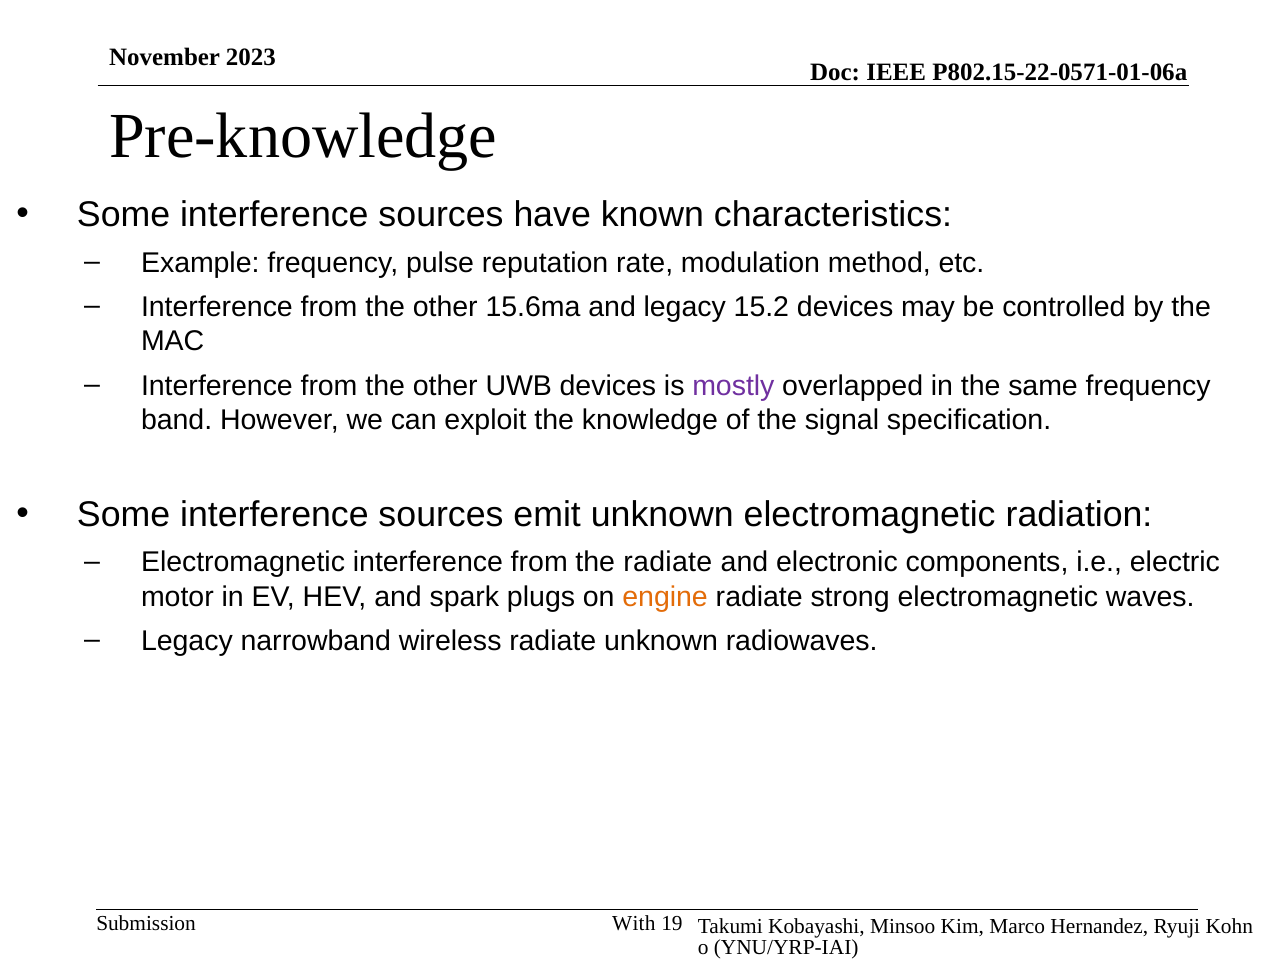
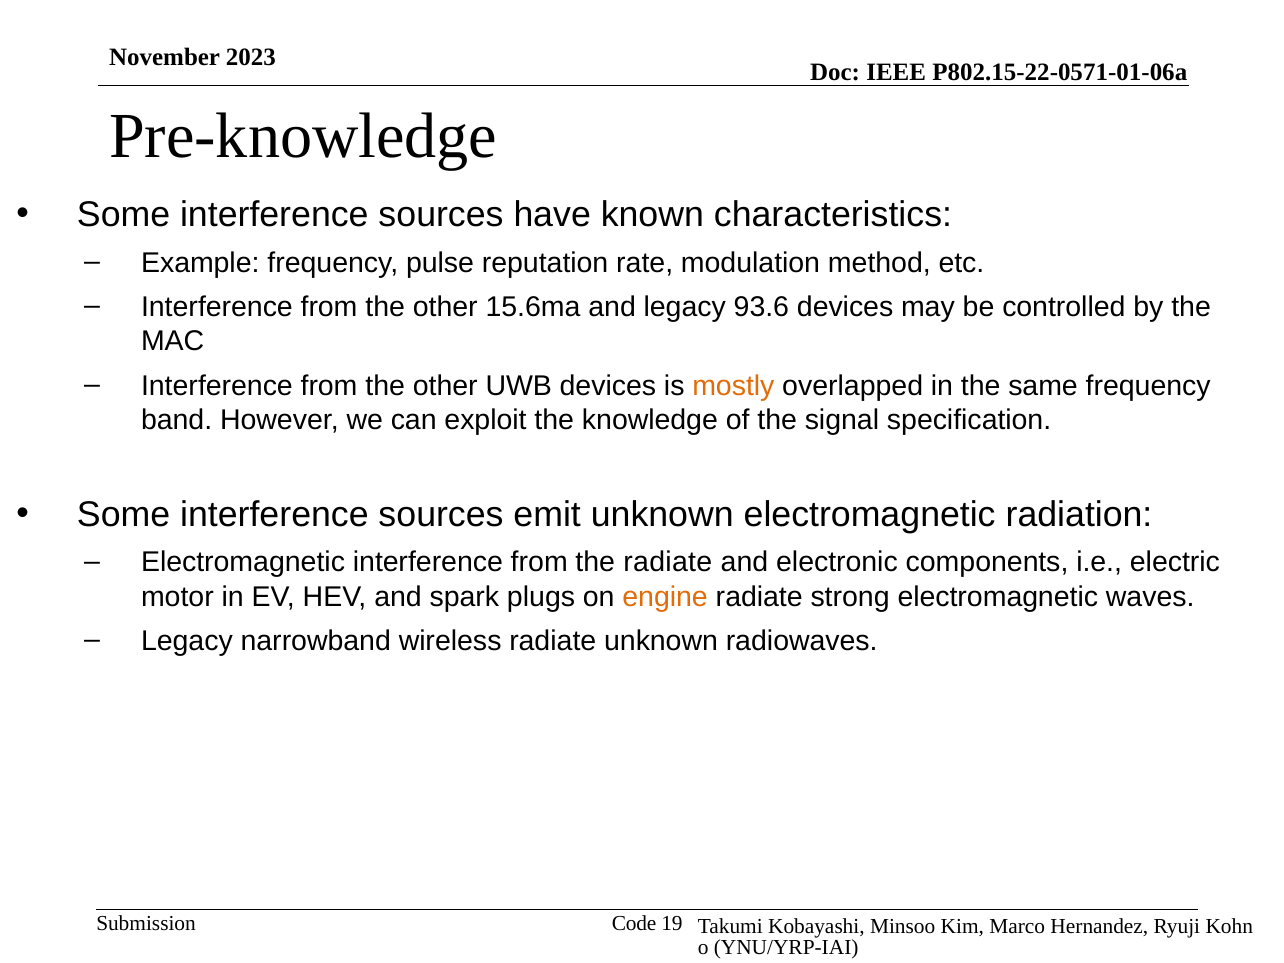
15.2: 15.2 -> 93.6 (761, 307)
mostly colour: purple -> orange (733, 386)
With: With -> Code (634, 924)
